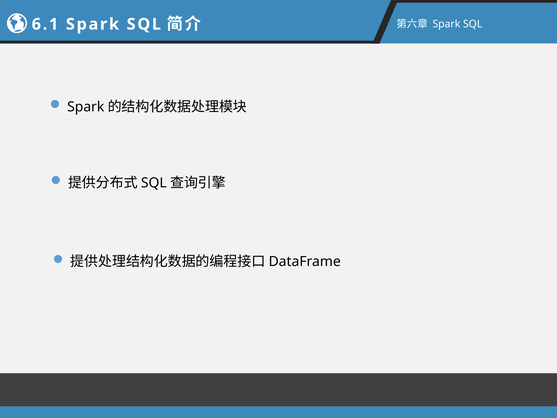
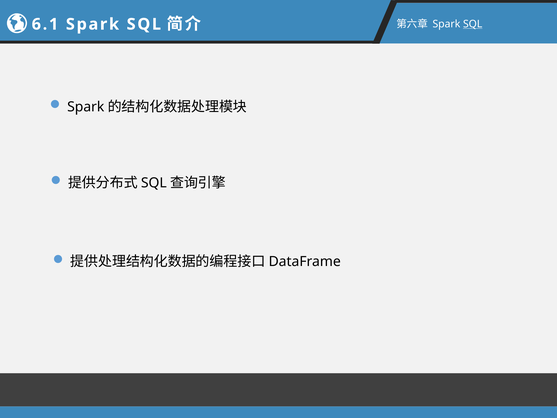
SQL underline: none -> present (473, 24)
